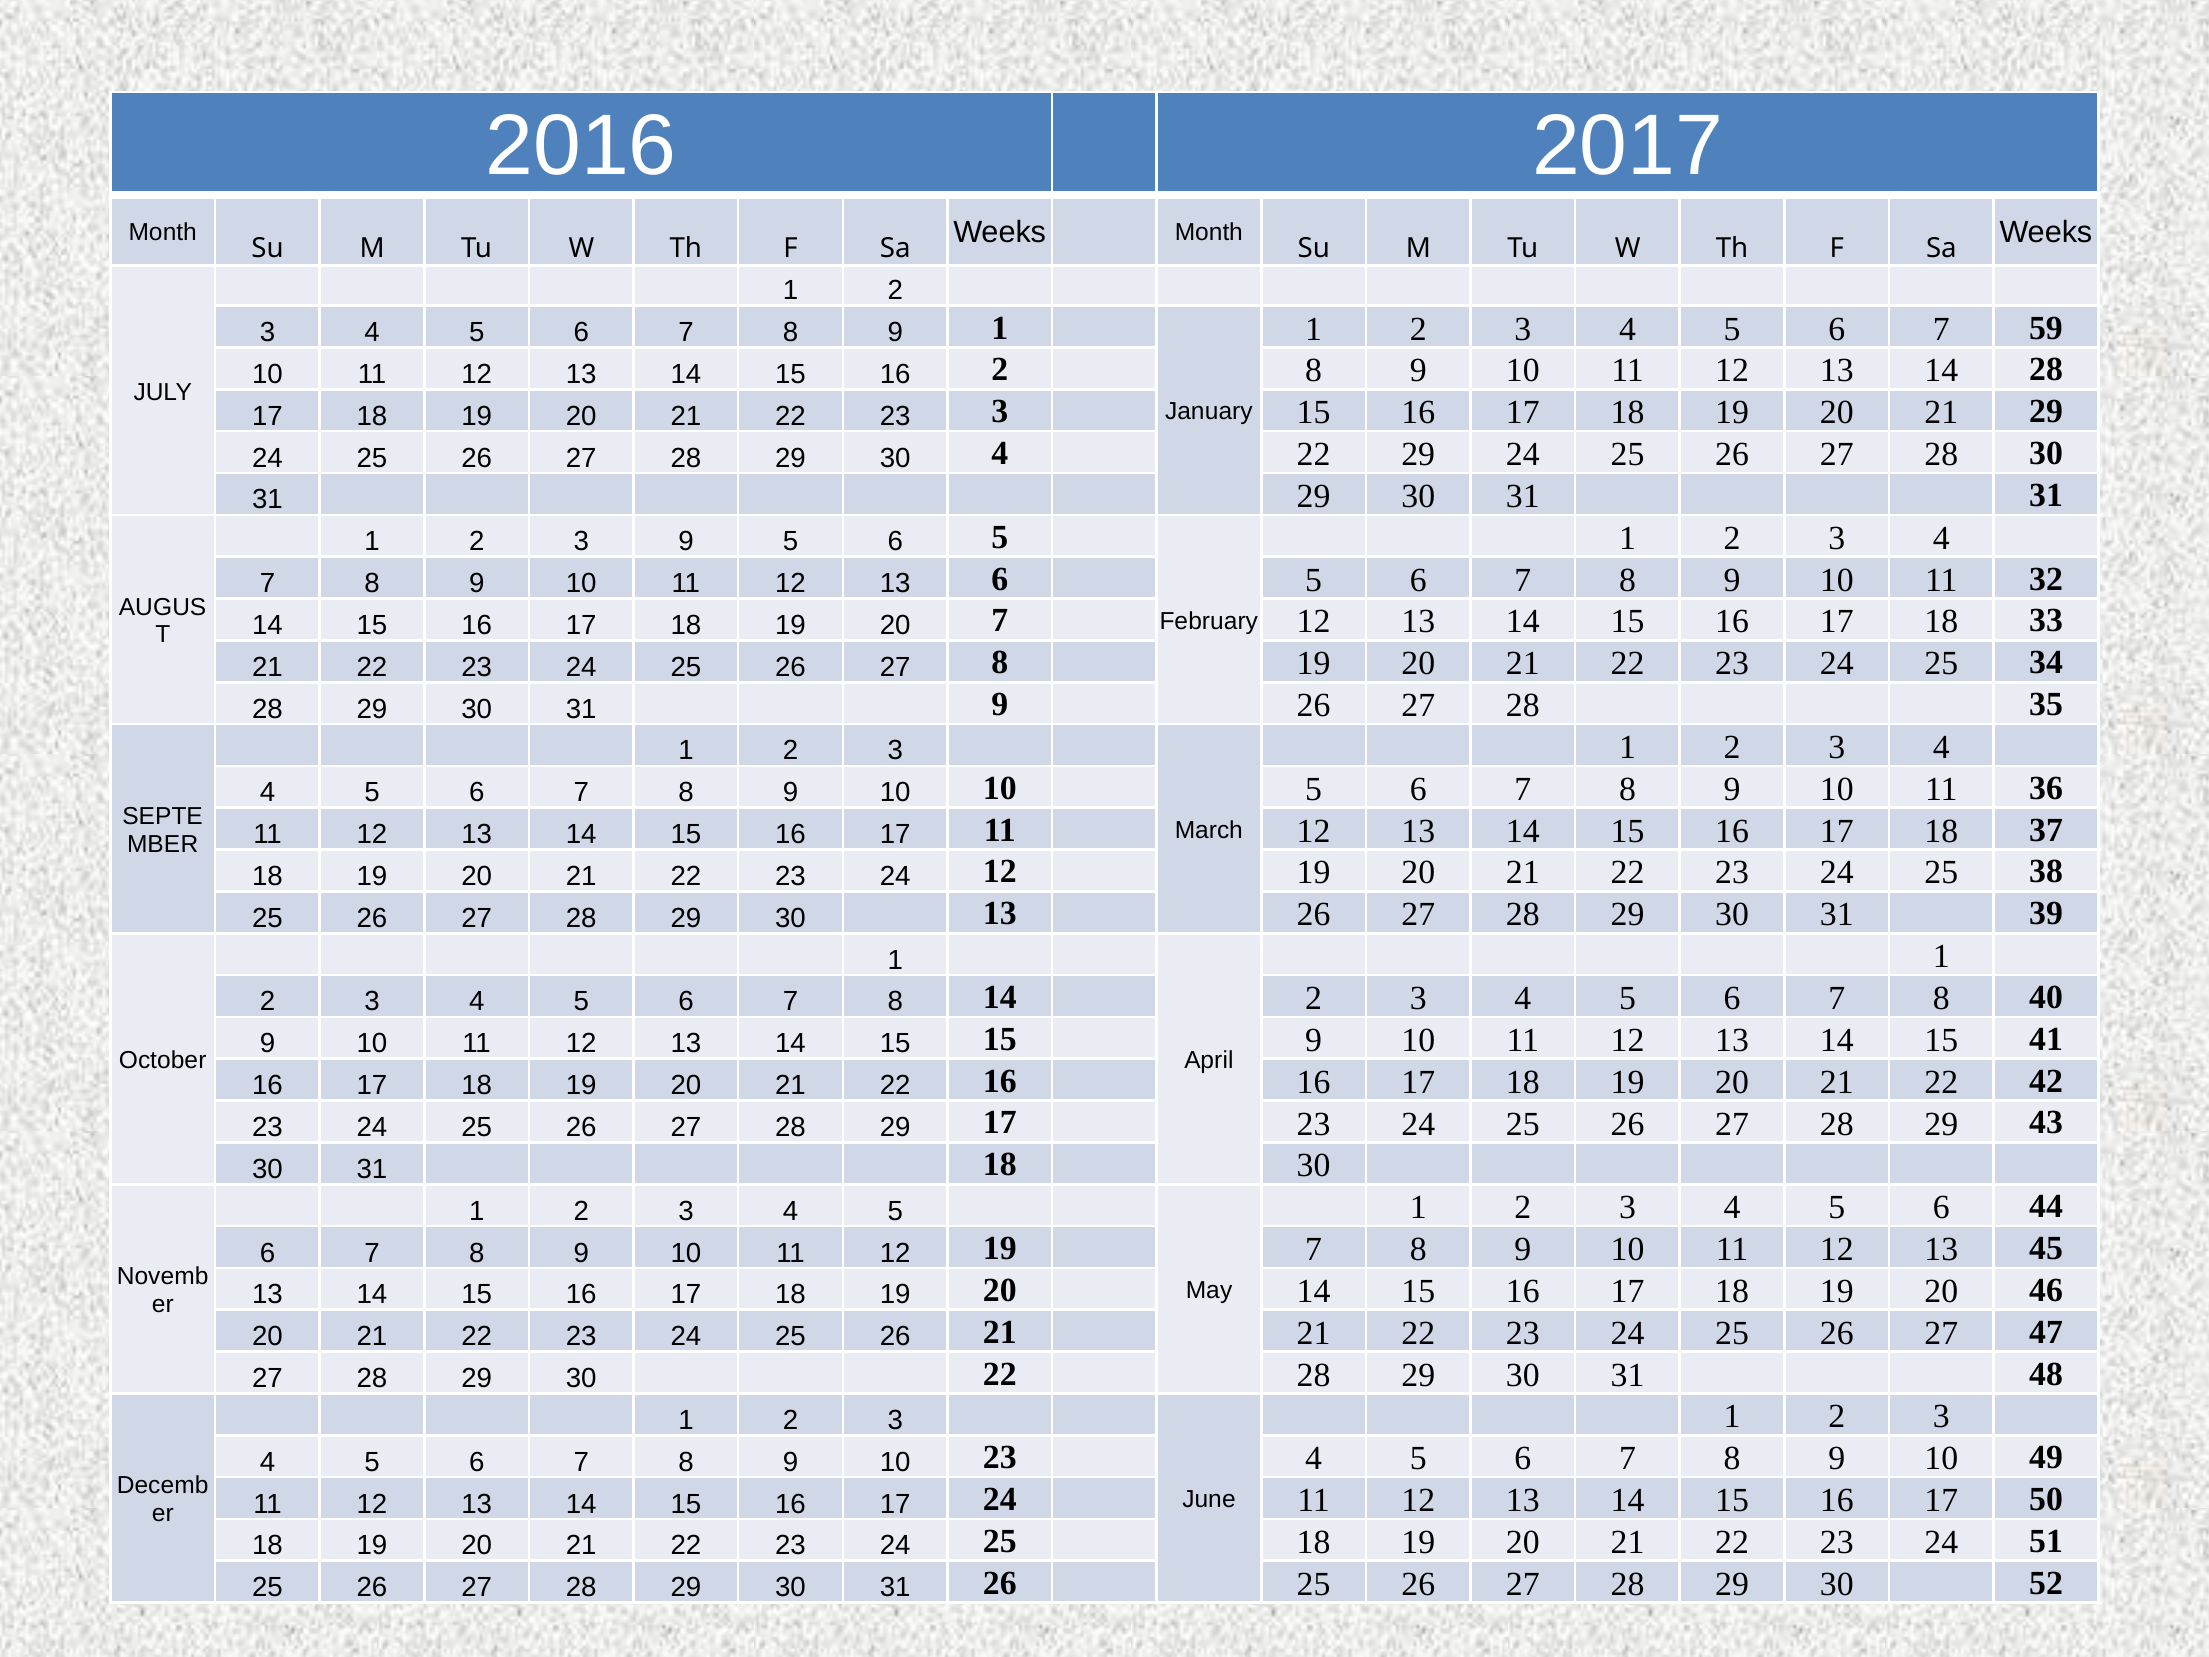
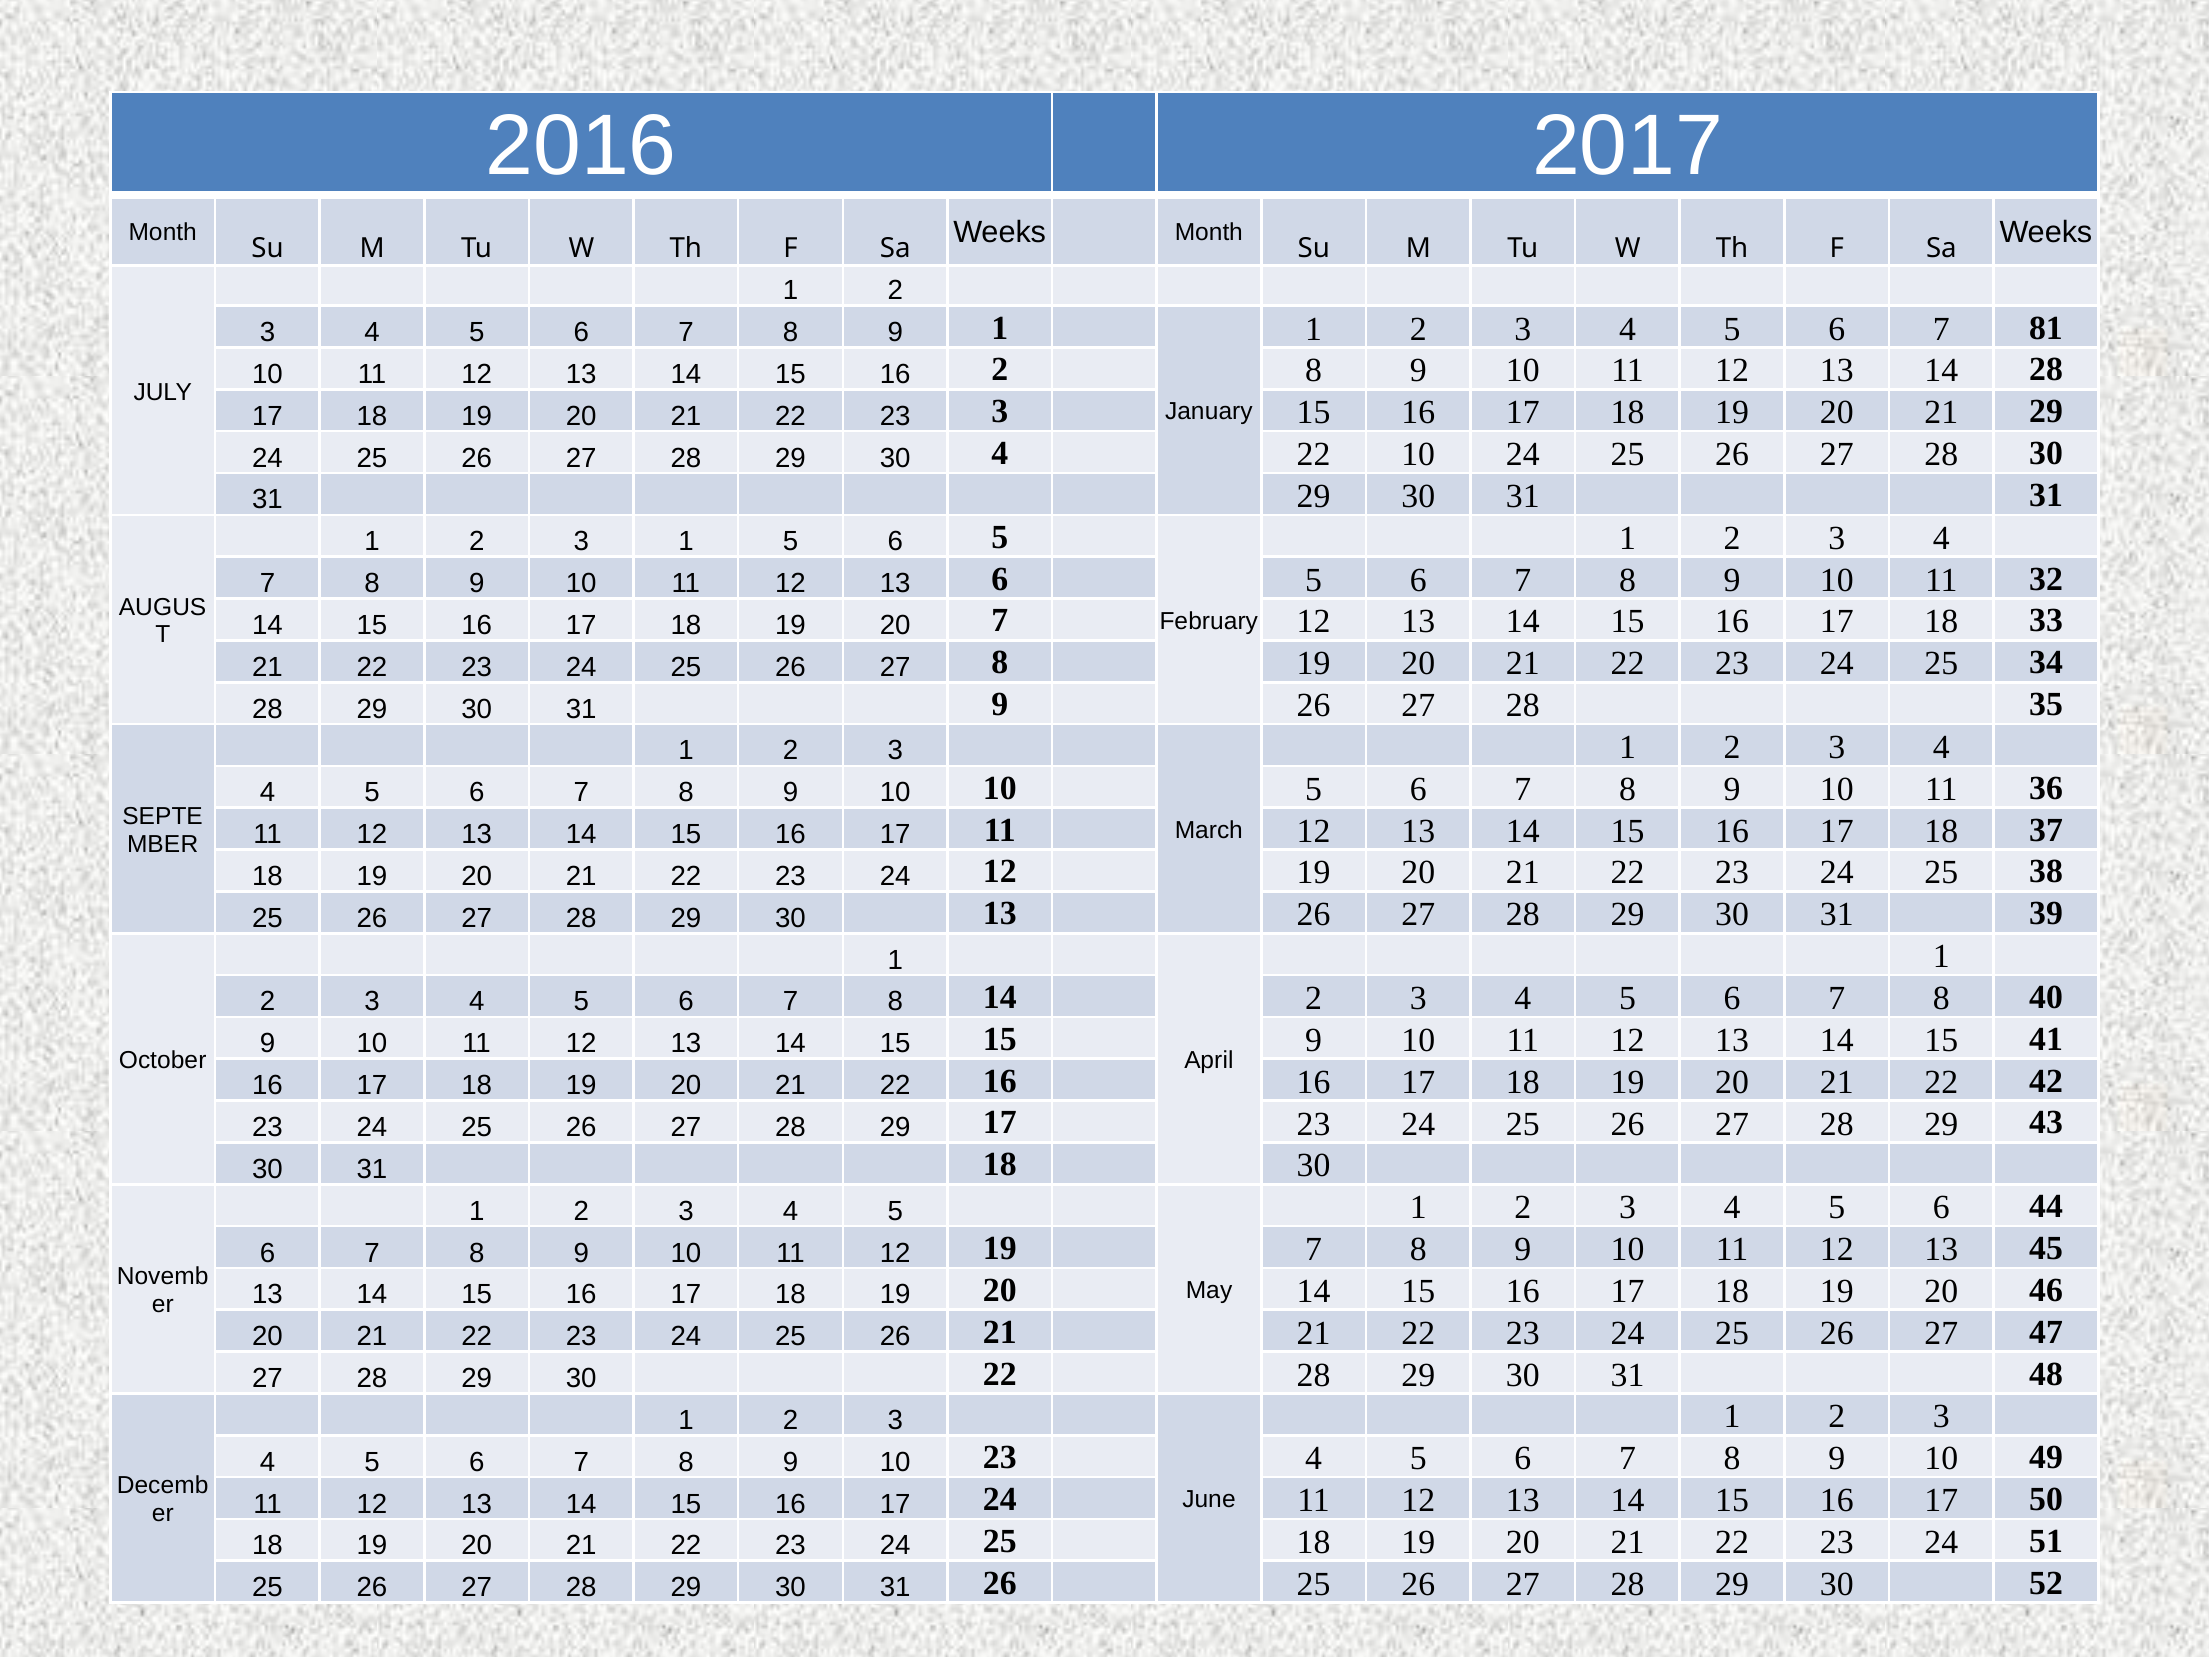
59: 59 -> 81 (2046, 328)
22 29: 29 -> 10 (1418, 454)
3 9: 9 -> 1 (686, 542)
